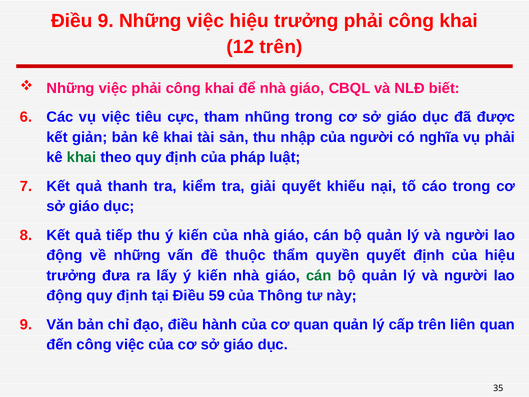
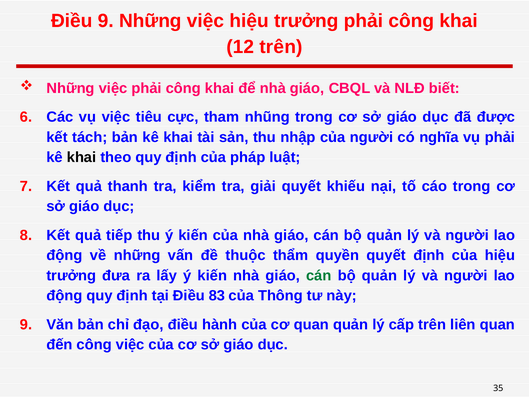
giản: giản -> tách (90, 137)
khai colour: green -> black (82, 157)
59: 59 -> 83 (217, 295)
